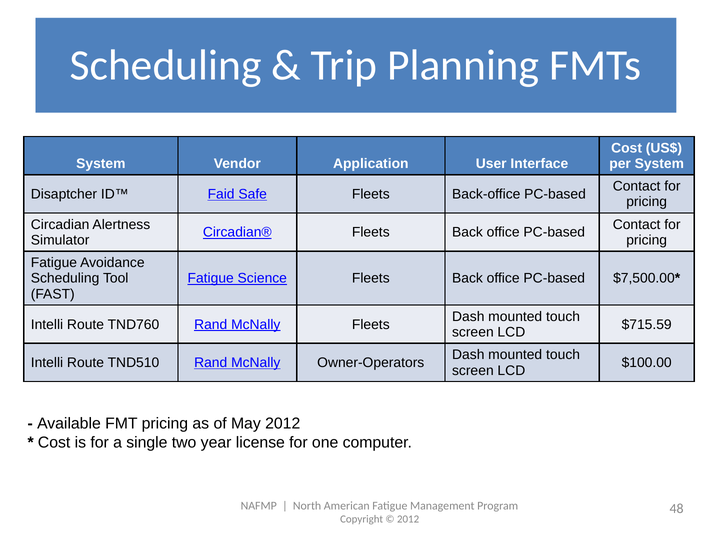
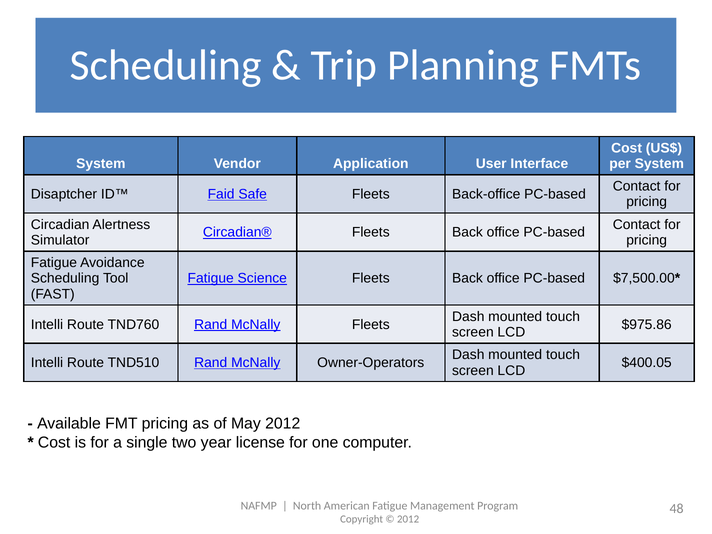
$715.59: $715.59 -> $975.86 (647, 324)
$100.00: $100.00 -> $400.05 (647, 363)
